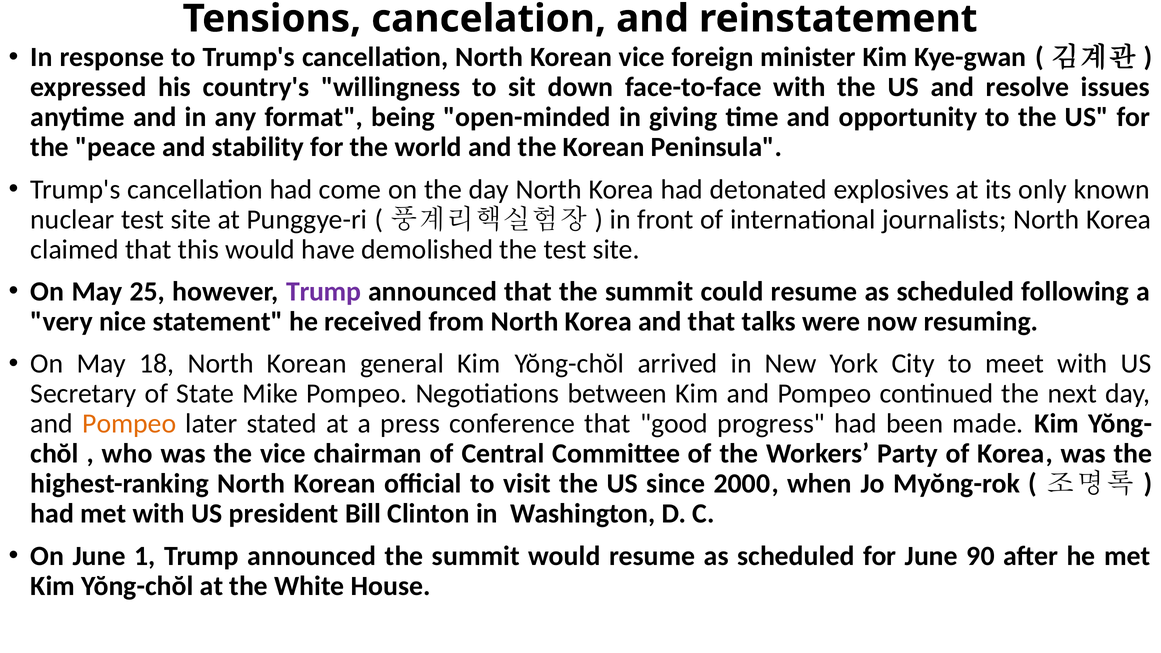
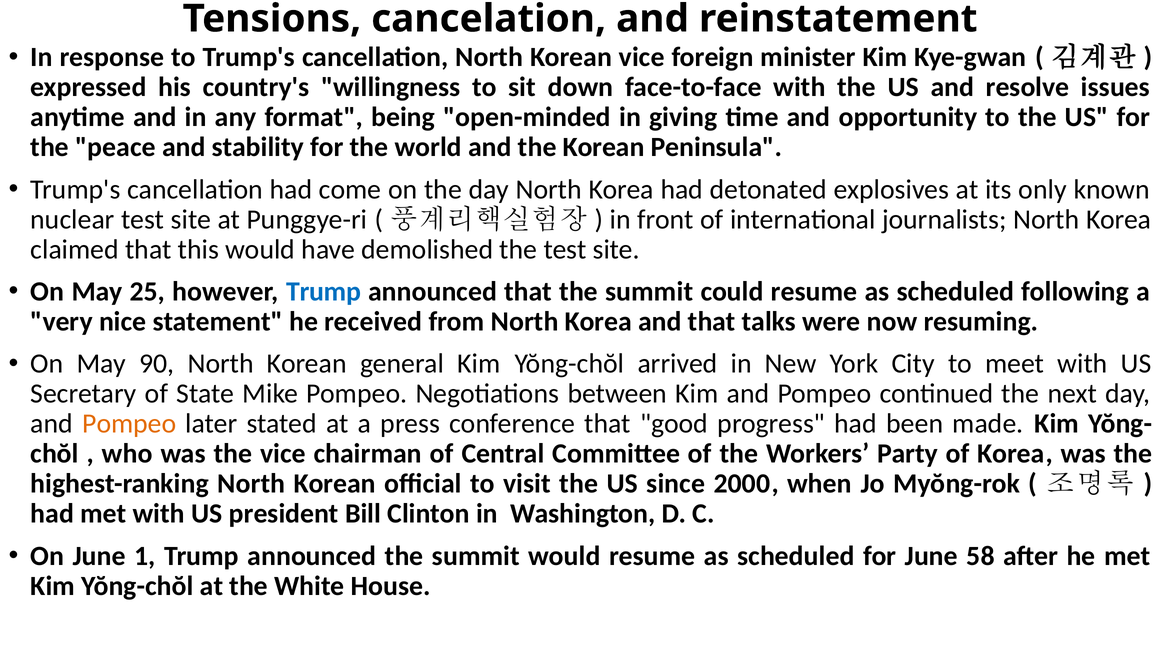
Trump colour: purple -> blue (323, 292)
18: 18 -> 90 (157, 364)
90: 90 -> 58 (981, 556)
